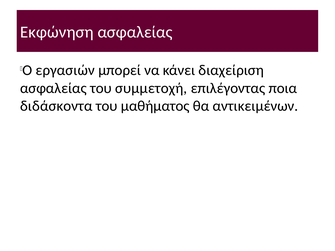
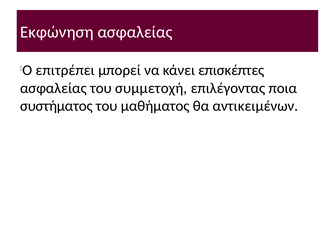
εργασιών: εργασιών -> επιτρέπει (65, 70)
διαχείριση: διαχείριση -> επισκέπτες (231, 70)
διδάσκοντα: διδάσκοντα -> συστήματος (56, 106)
